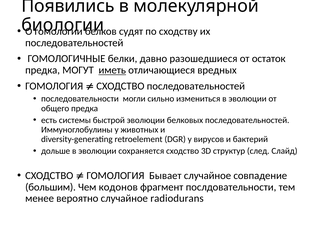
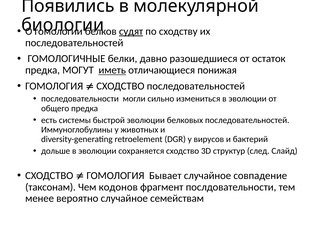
судят underline: none -> present (131, 31)
вредных: вредных -> понижая (217, 70)
большим: большим -> таксонам (50, 187)
radiodurans: radiodurans -> семействам (177, 199)
